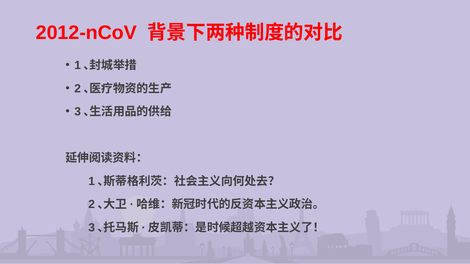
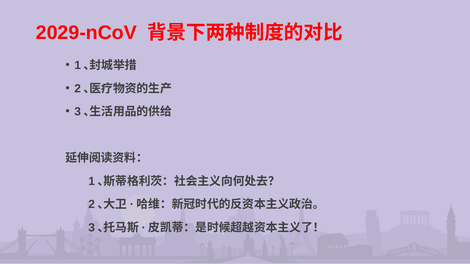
2012-nCoV: 2012-nCoV -> 2029-nCoV (86, 33)
